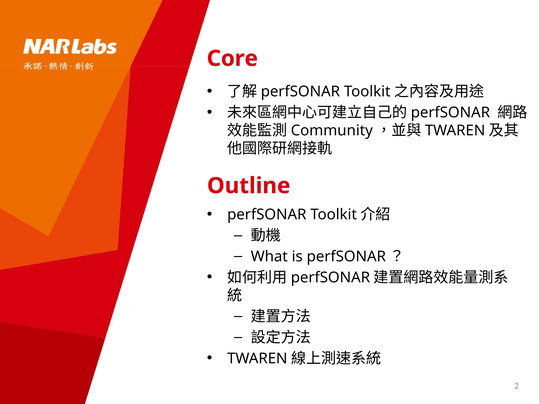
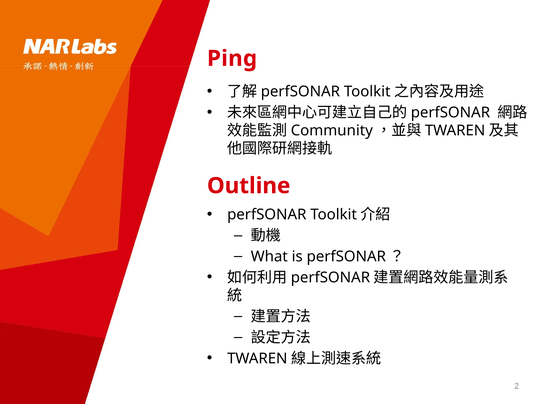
Core: Core -> Ping (232, 59)
